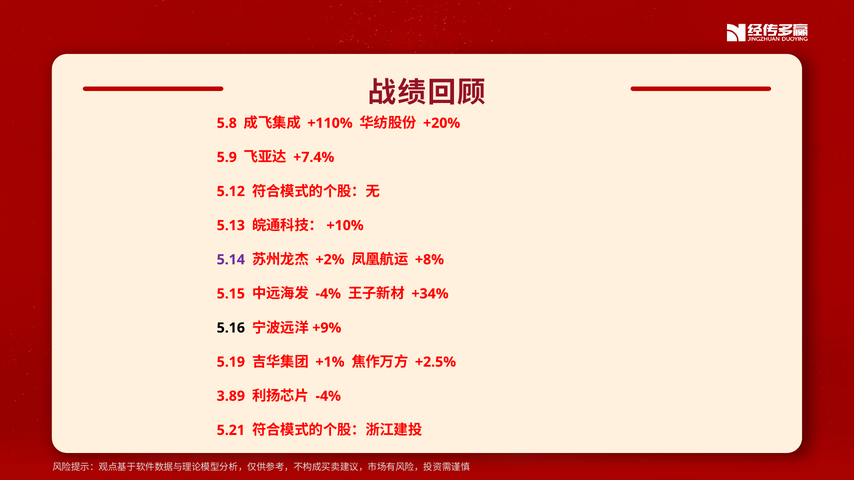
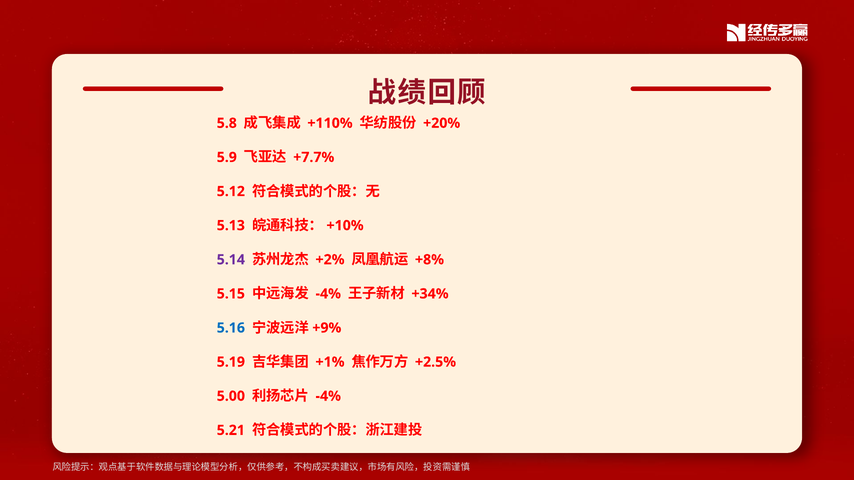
+7.4%: +7.4% -> +7.7% (314, 157)
5.16 colour: black -> blue (231, 328)
3.89: 3.89 -> 5.00 (231, 396)
